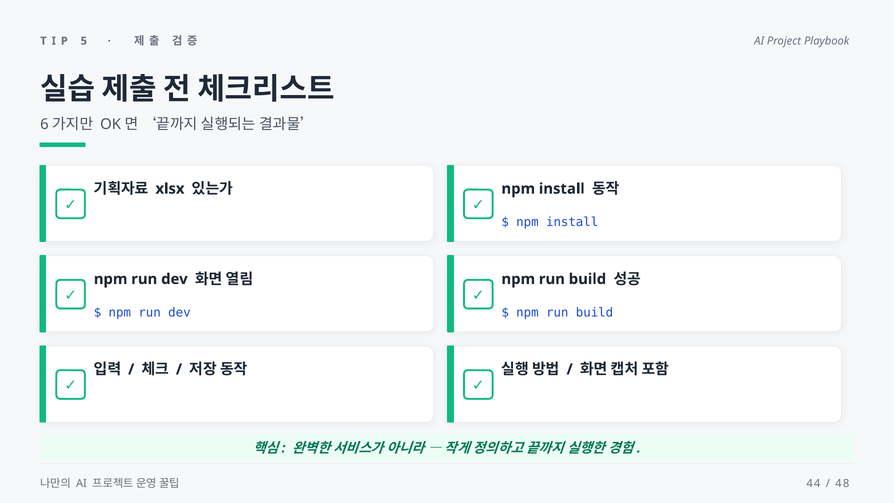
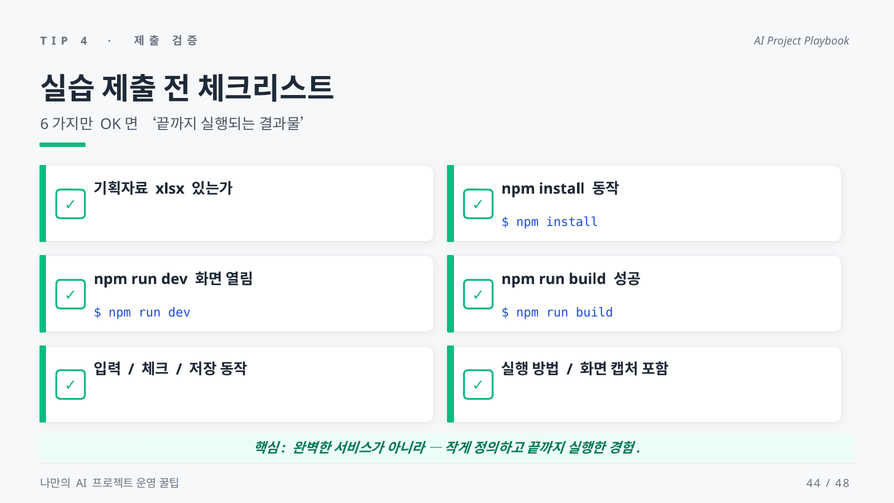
5: 5 -> 4 (84, 41)
